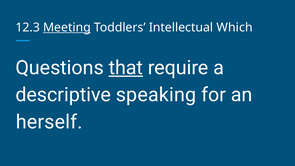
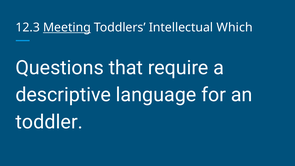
that underline: present -> none (126, 68)
speaking: speaking -> language (156, 95)
herself: herself -> toddler (49, 122)
